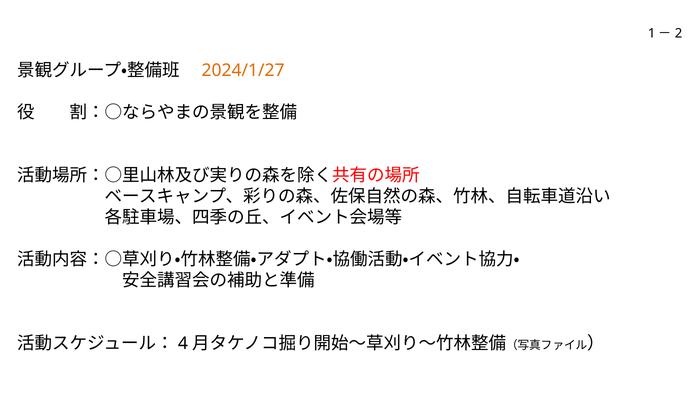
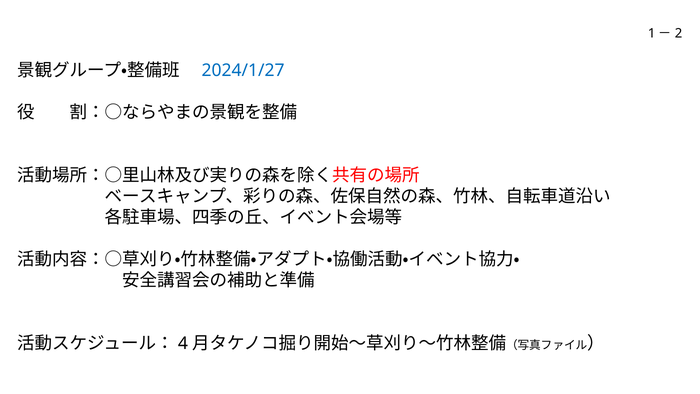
2024/1/27 colour: orange -> blue (243, 70)
